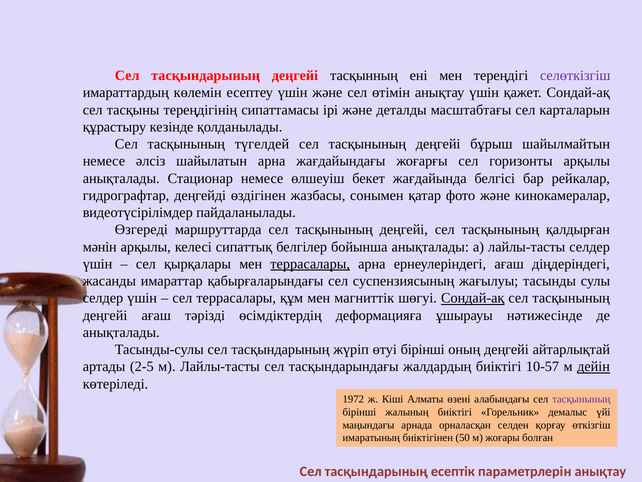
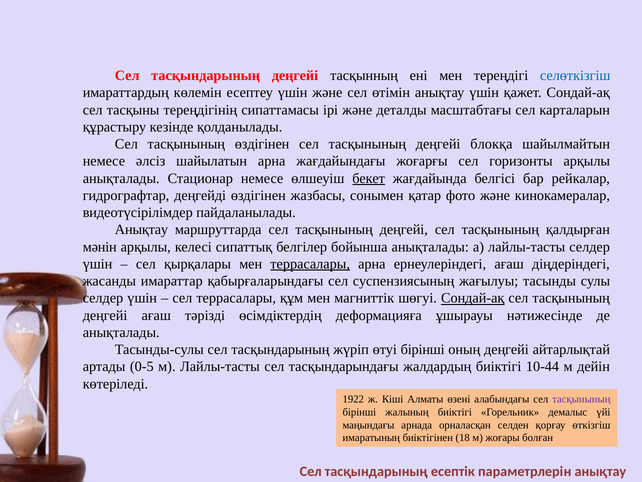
селөткізгіш colour: purple -> blue (575, 75)
тасқынының түгелдей: түгелдей -> өздігінен (262, 144)
бұрыш: бұрыш -> блокқа (491, 144)
бекет underline: none -> present (369, 178)
Өзгереді: Өзгереді -> Анықтау (141, 229)
2-5: 2-5 -> 0-5 (142, 366)
10-57: 10-57 -> 10-44 (542, 366)
дейін underline: present -> none (594, 366)
1972: 1972 -> 1922 (353, 399)
50: 50 -> 18 (463, 437)
